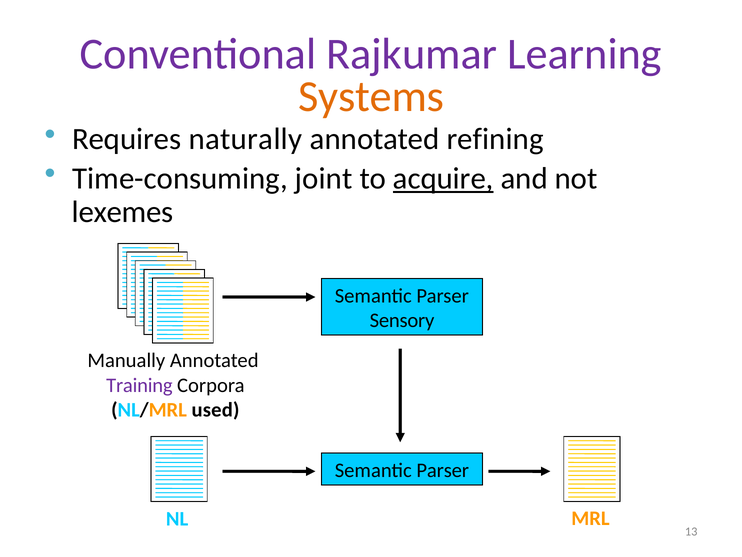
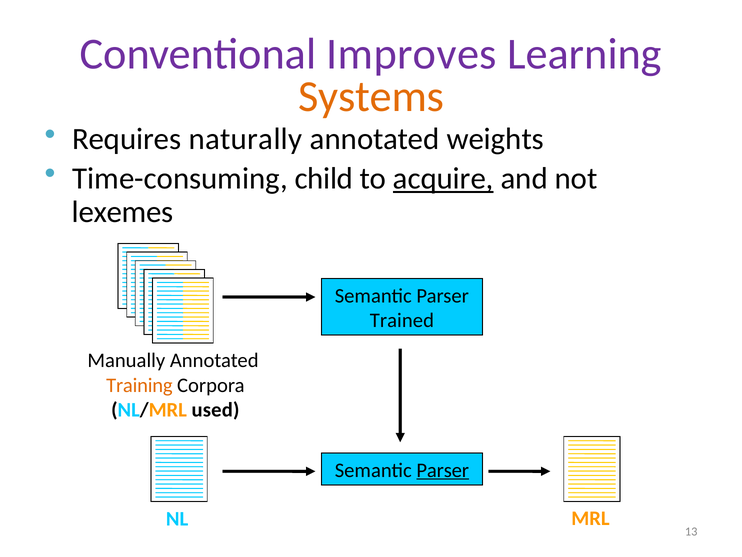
Rajkumar: Rajkumar -> Improves (412, 54)
refining: refining -> weights (495, 139)
joint: joint -> child (324, 178)
Sensory: Sensory -> Trained (402, 320)
Training colour: purple -> orange (139, 385)
Parser underline: none -> present (443, 470)
